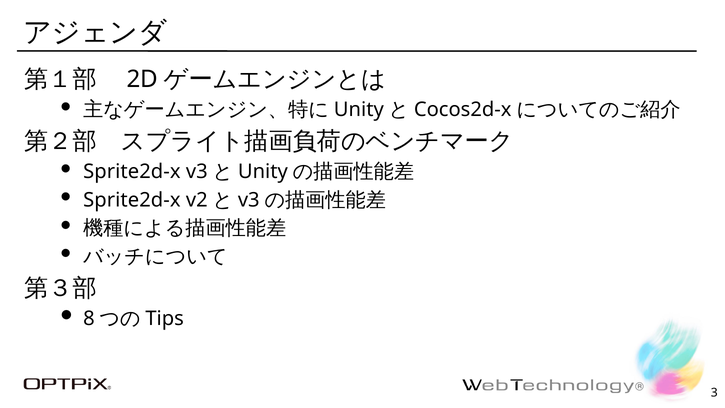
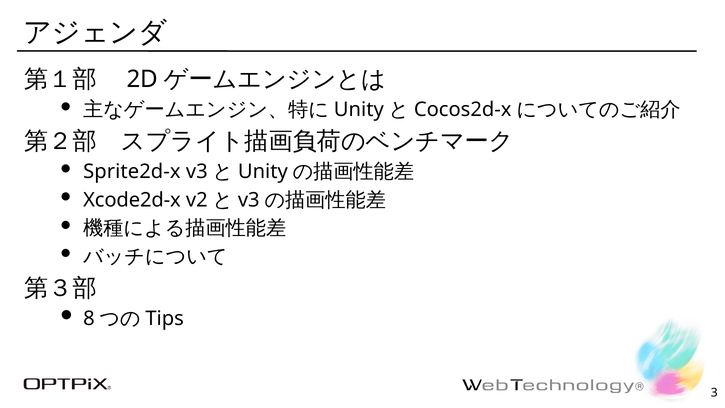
Sprite2d-x: Sprite2d-x -> Xcode2d-x (132, 200)
